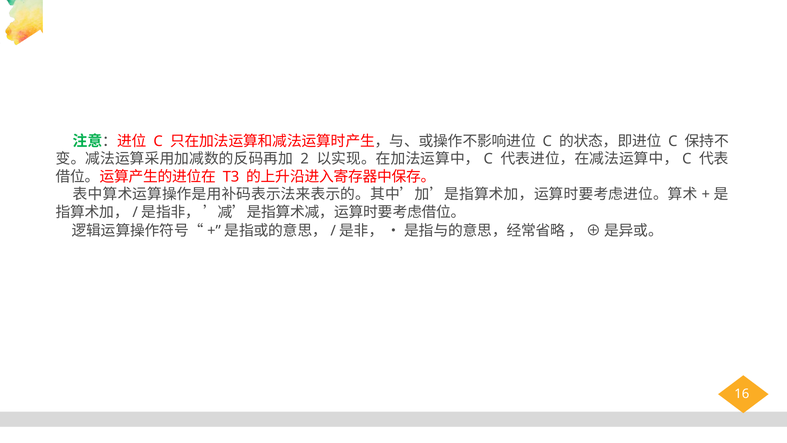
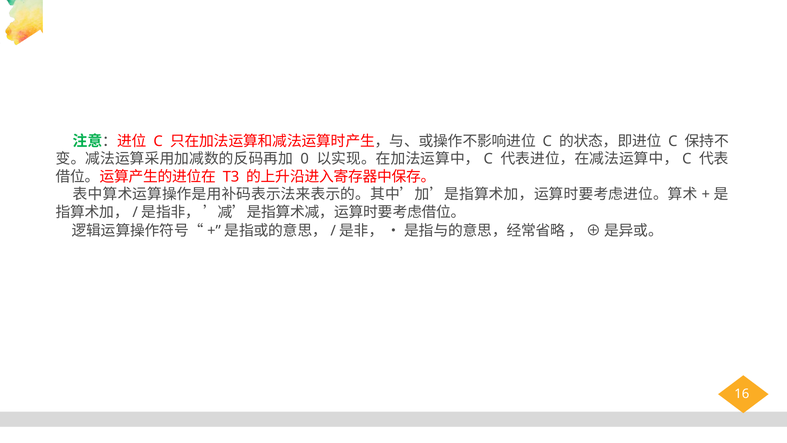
2: 2 -> 0 (305, 159)
